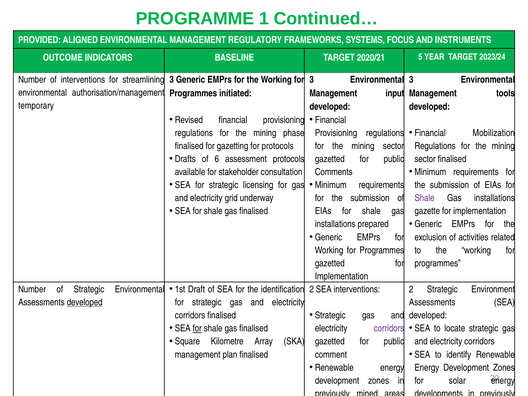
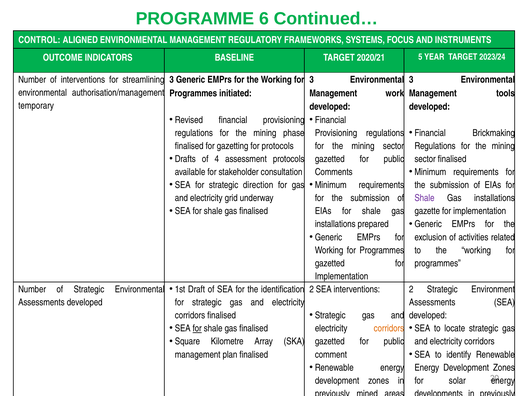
1: 1 -> 6 (264, 19)
PROVIDED: PROVIDED -> CONTROL (39, 40)
input: input -> work (395, 93)
Mobilization: Mobilization -> Brickmaking (494, 133)
6: 6 -> 4 (217, 159)
licensing: licensing -> direction (258, 185)
developed underline: present -> none (85, 302)
corridors colour: purple -> orange (389, 328)
